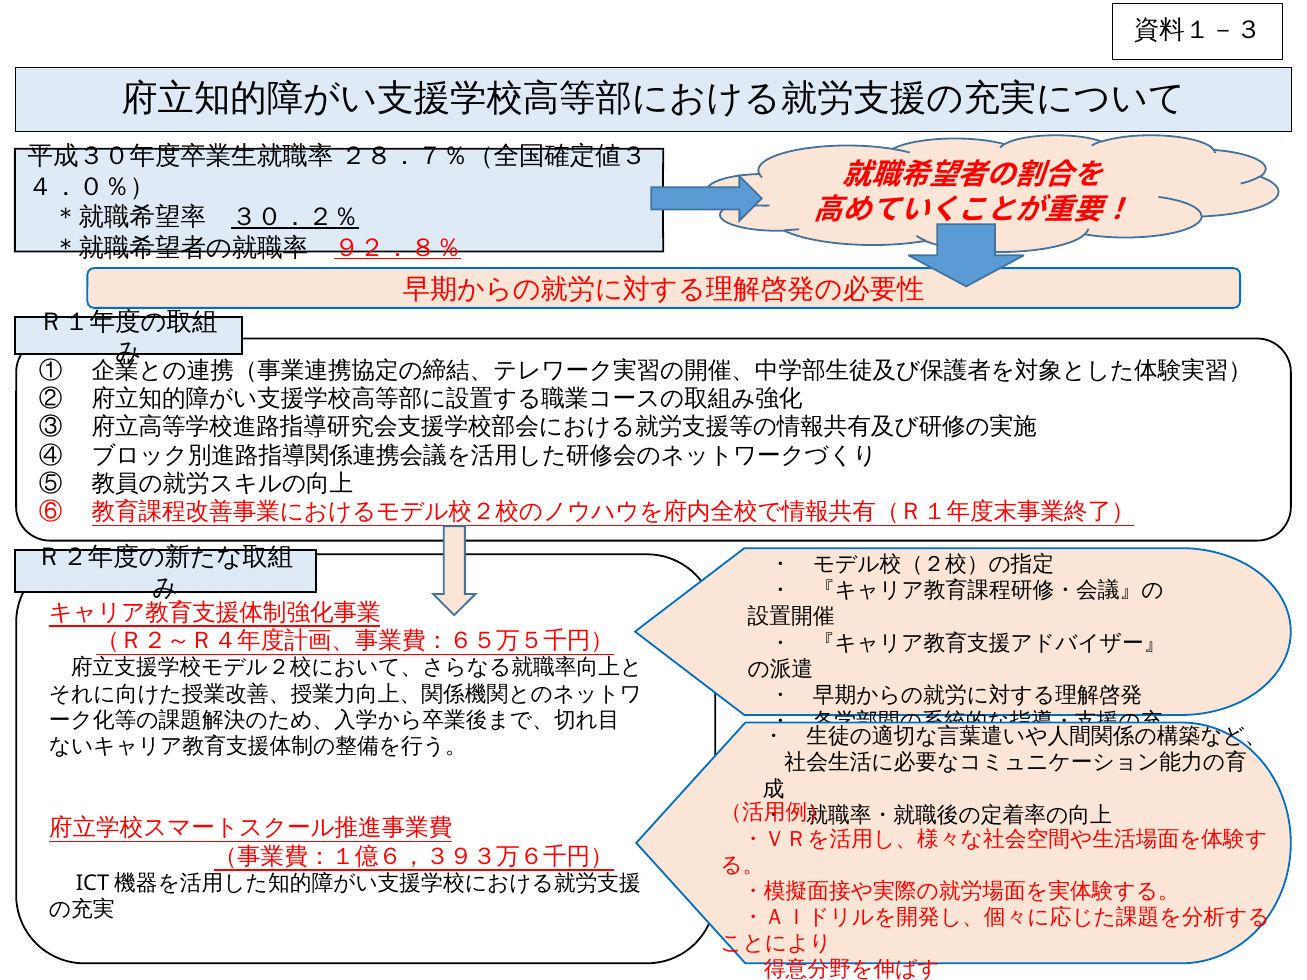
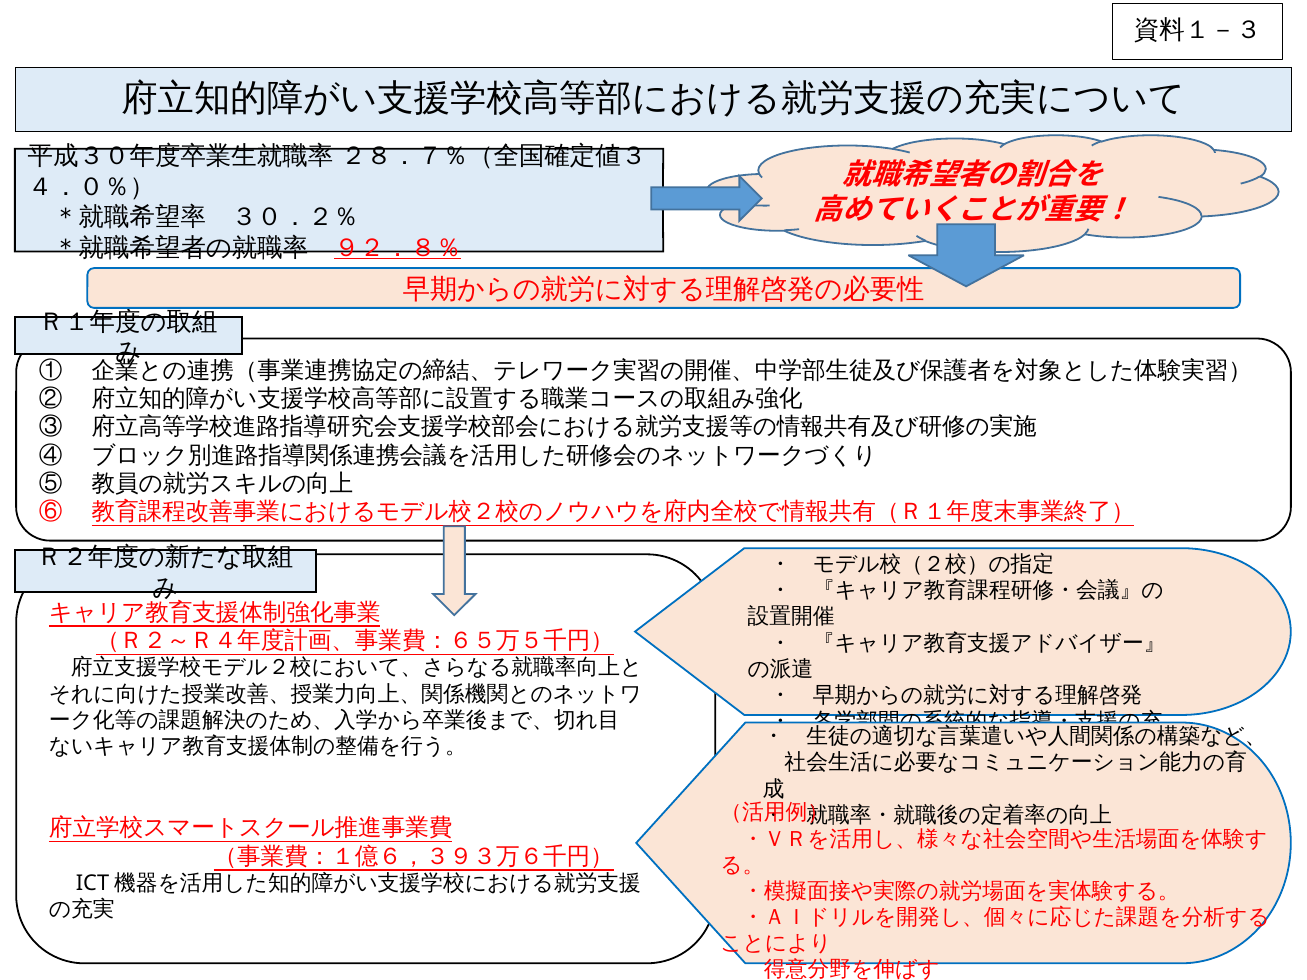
３０．２％ underline: present -> none (295, 217)
